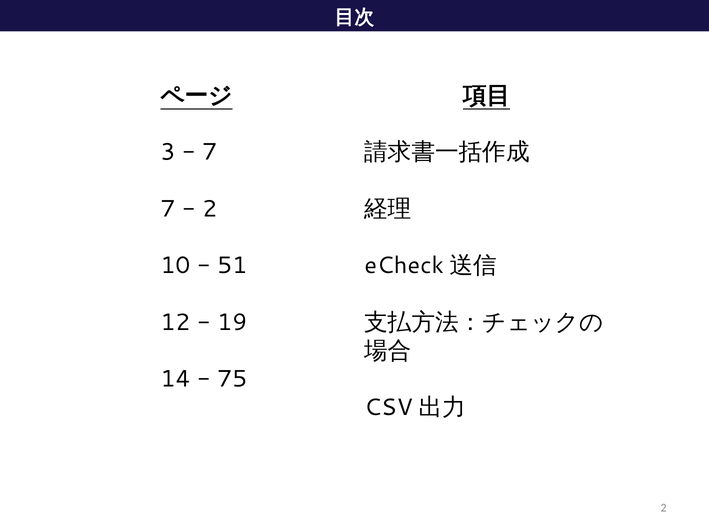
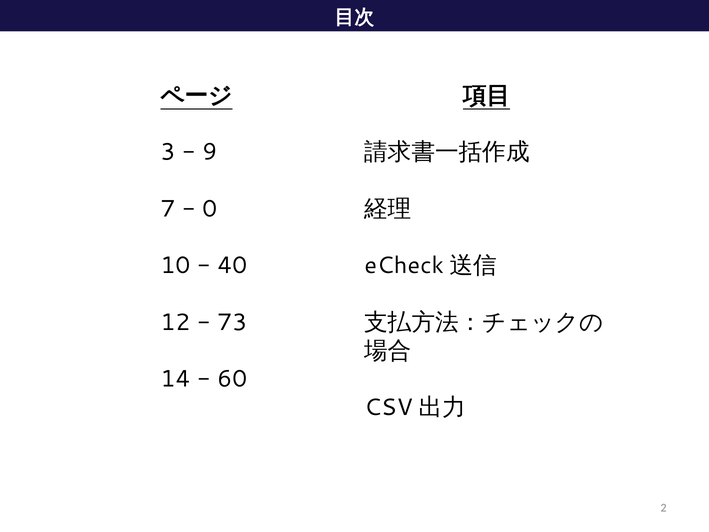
7: 7 -> 9 (210, 152)
2: 2 -> 0 (210, 209)
51: 51 -> 40 (232, 265)
19: 19 -> 73 (232, 322)
75: 75 -> 60 (232, 379)
